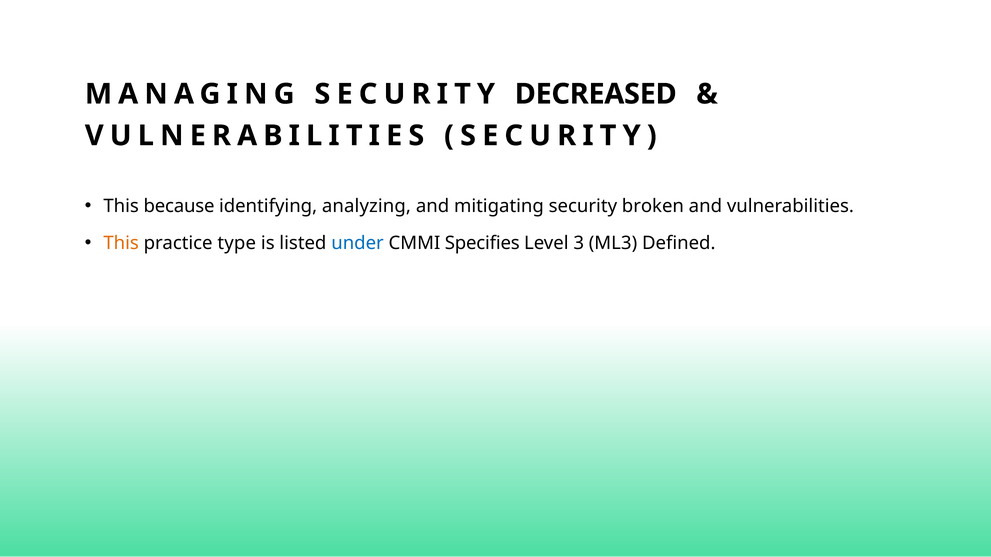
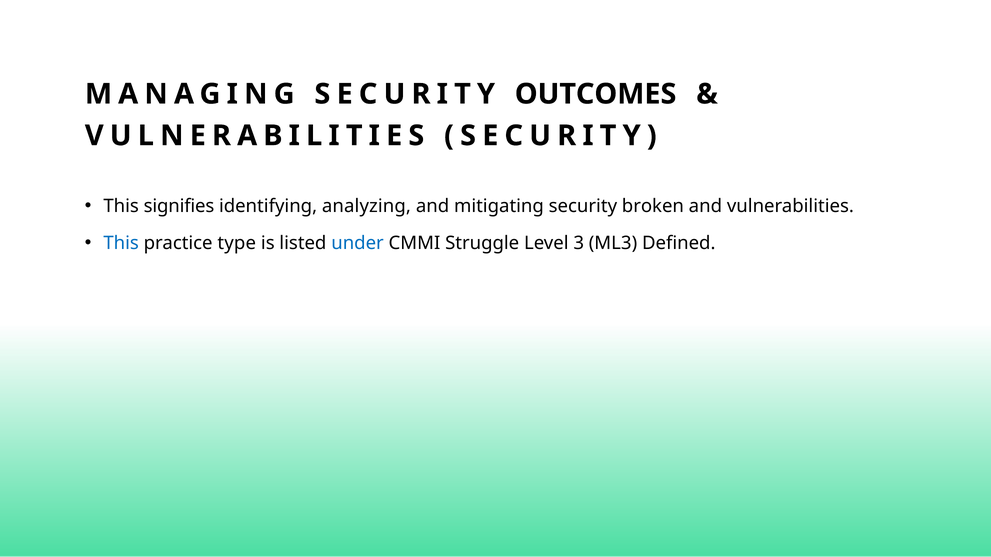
DECREASED: DECREASED -> OUTCOMES (596, 94)
because: because -> signifies (179, 206)
This colour: orange -> blue (121, 243)
Specifies: Specifies -> Struggle (482, 243)
